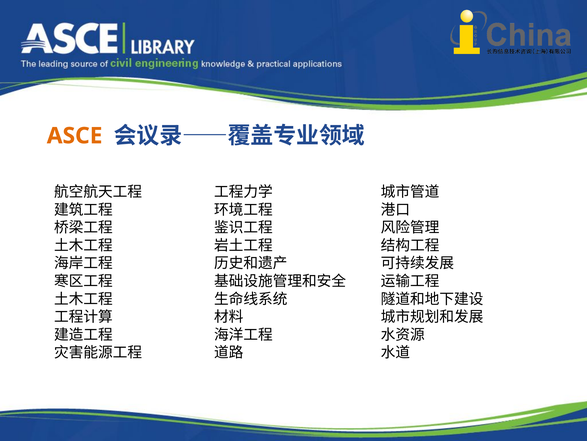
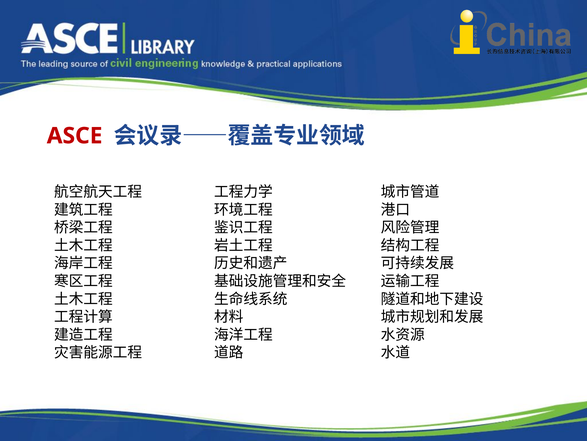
ASCE colour: orange -> red (75, 136)
